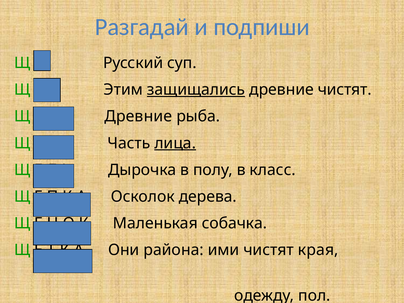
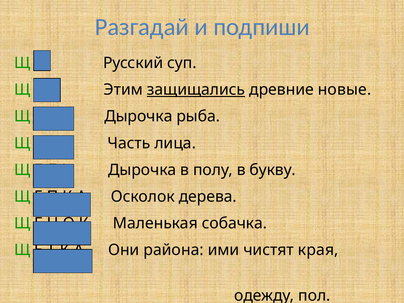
древние чистят: чистят -> новые (345, 90)
Древние: Древние -> Дырочка (138, 116)
лица underline: present -> none (175, 143)
класс: класс -> букву (273, 170)
